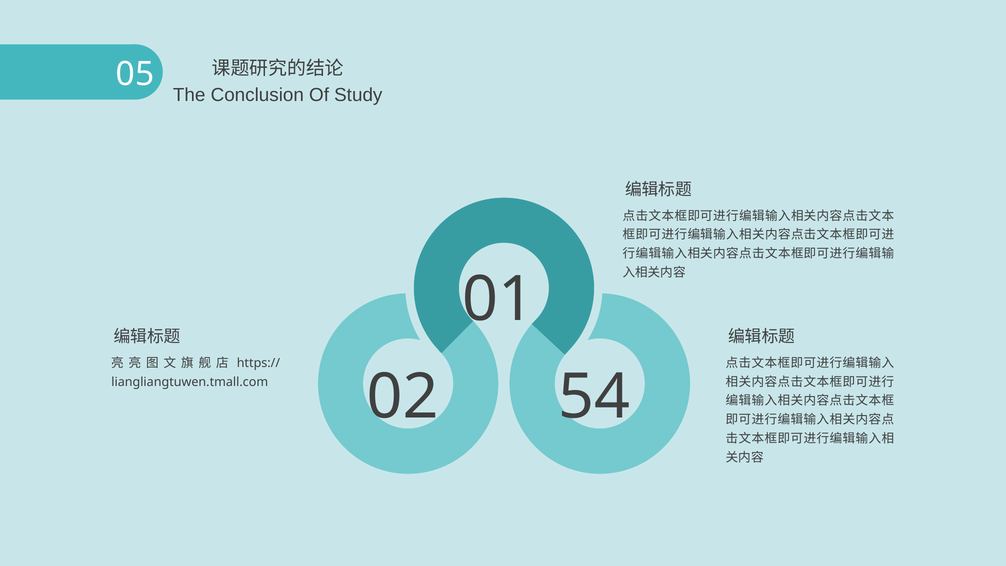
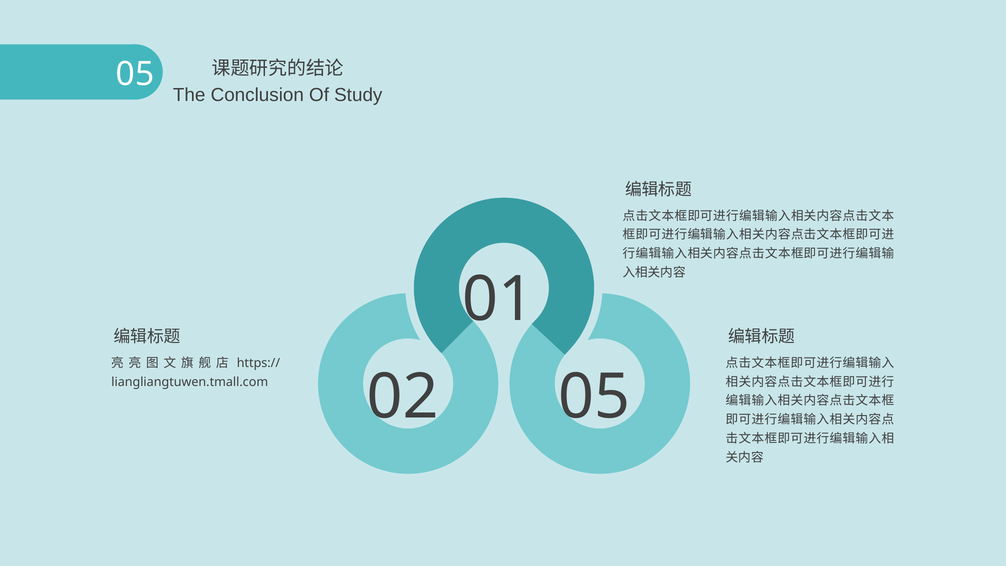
02 54: 54 -> 05 (594, 397)
